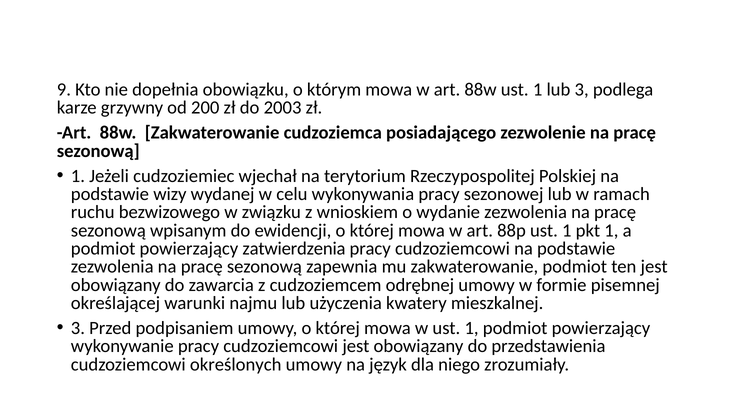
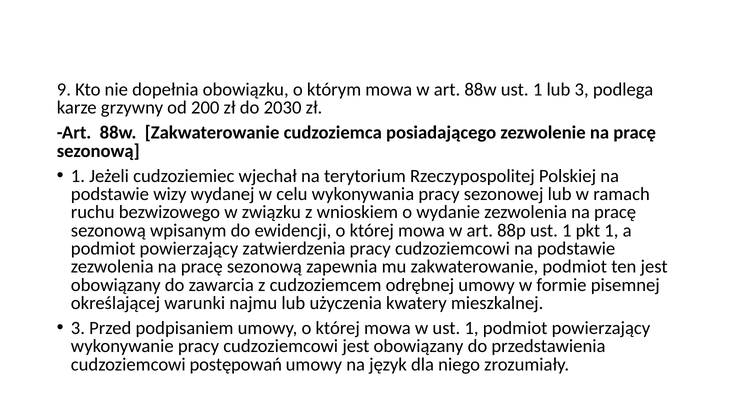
2003: 2003 -> 2030 (283, 108)
określonych: określonych -> postępowań (236, 364)
